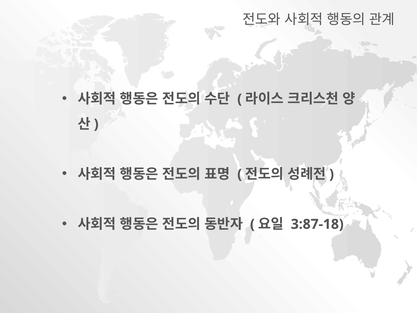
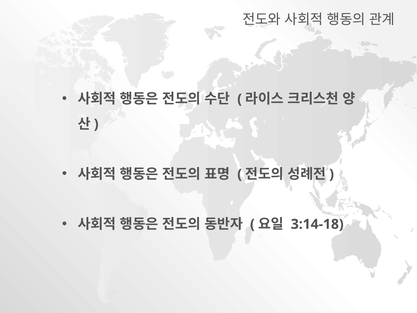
3:87-18: 3:87-18 -> 3:14-18 (317, 224)
